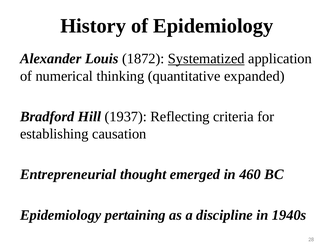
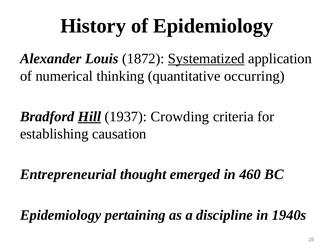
expanded: expanded -> occurring (254, 76)
Hill underline: none -> present (89, 116)
Reflecting: Reflecting -> Crowding (180, 116)
